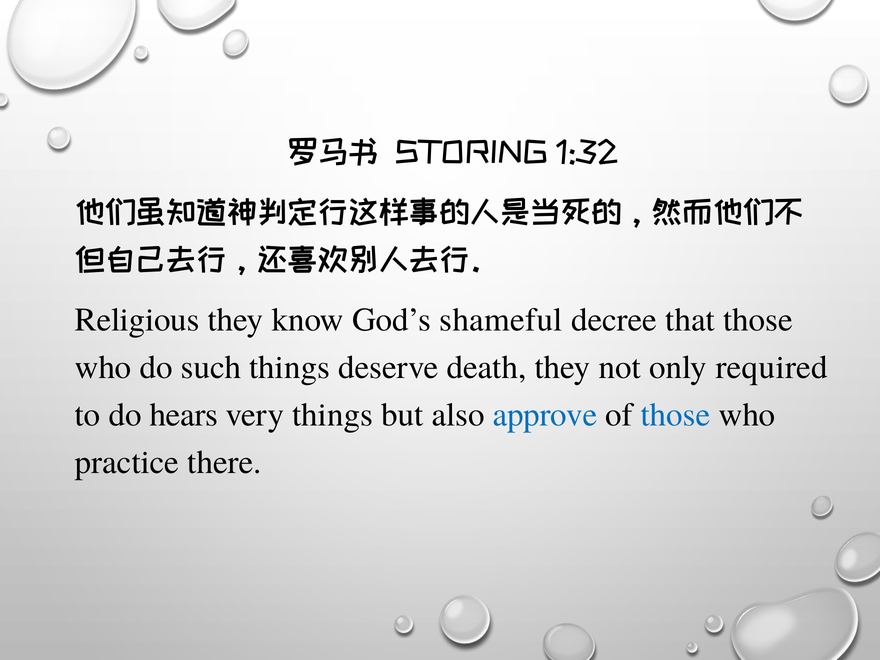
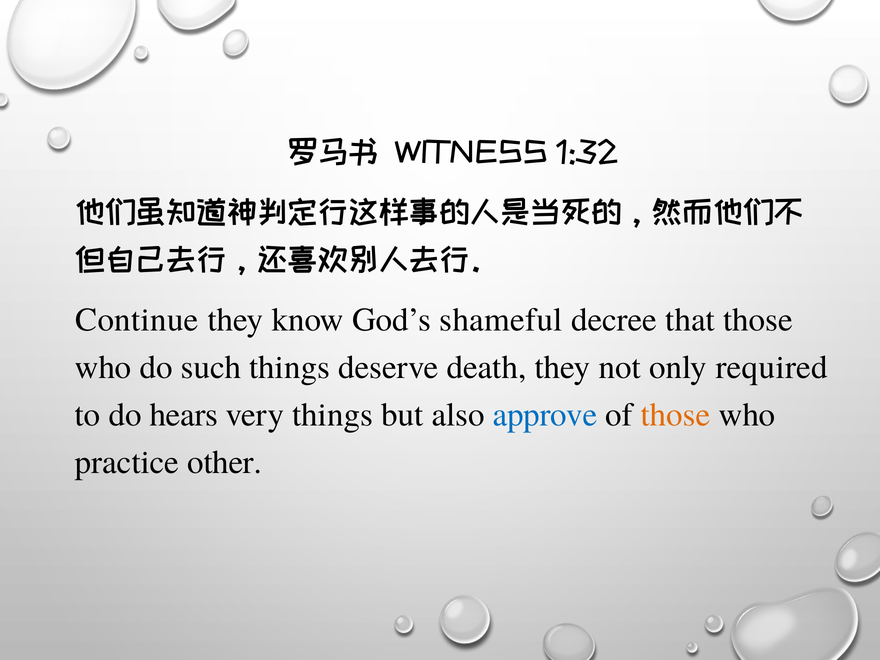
STORING: STORING -> WITNESS (471, 153)
Religious: Religious -> Continue (137, 320)
those colour: blue -> orange (676, 415)
there: there -> other (225, 463)
